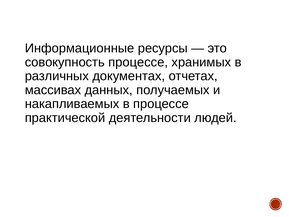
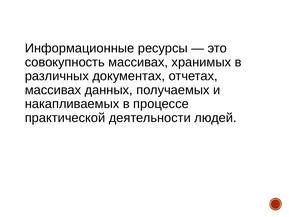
совокупность процессе: процессе -> массивах (138, 62)
